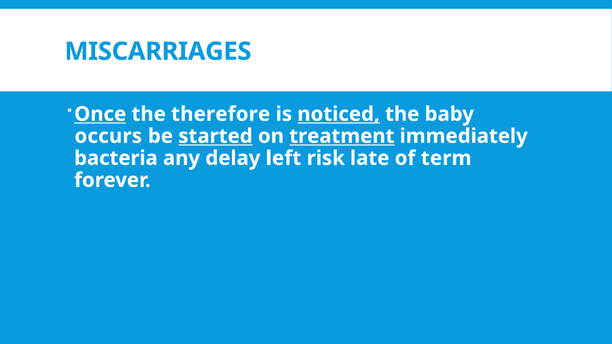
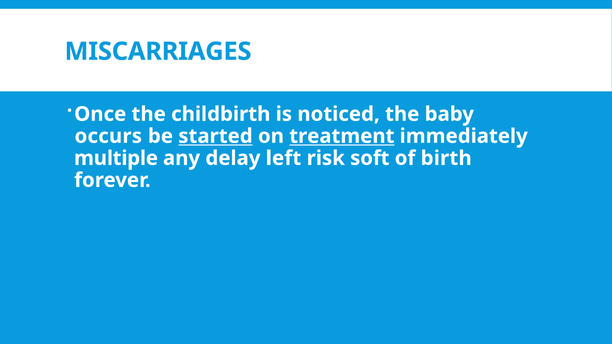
Once underline: present -> none (100, 114)
therefore: therefore -> childbirth (221, 114)
noticed underline: present -> none (339, 114)
bacteria: bacteria -> multiple (116, 158)
late: late -> soft (370, 158)
term: term -> birth (446, 158)
